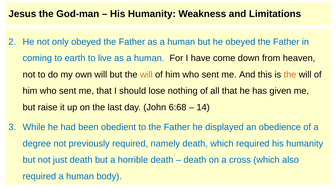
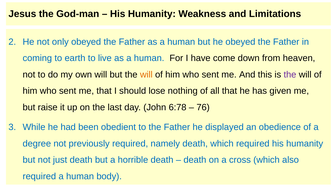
the colour: orange -> purple (290, 75)
6:68: 6:68 -> 6:78 (178, 107)
14: 14 -> 76 (203, 107)
